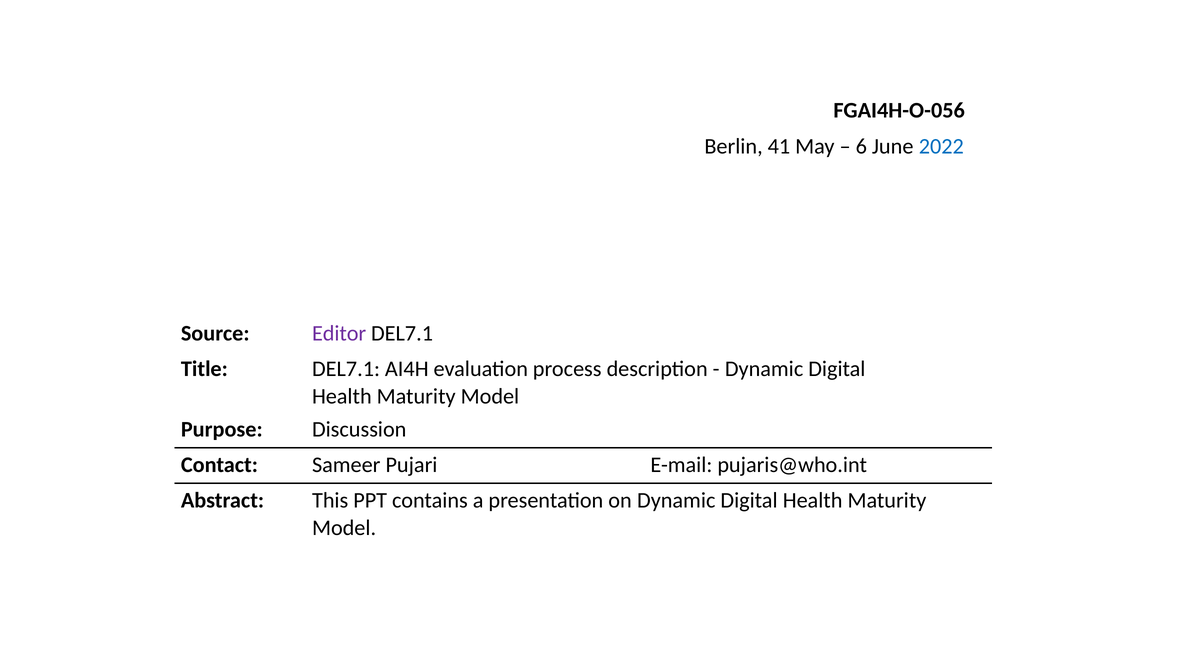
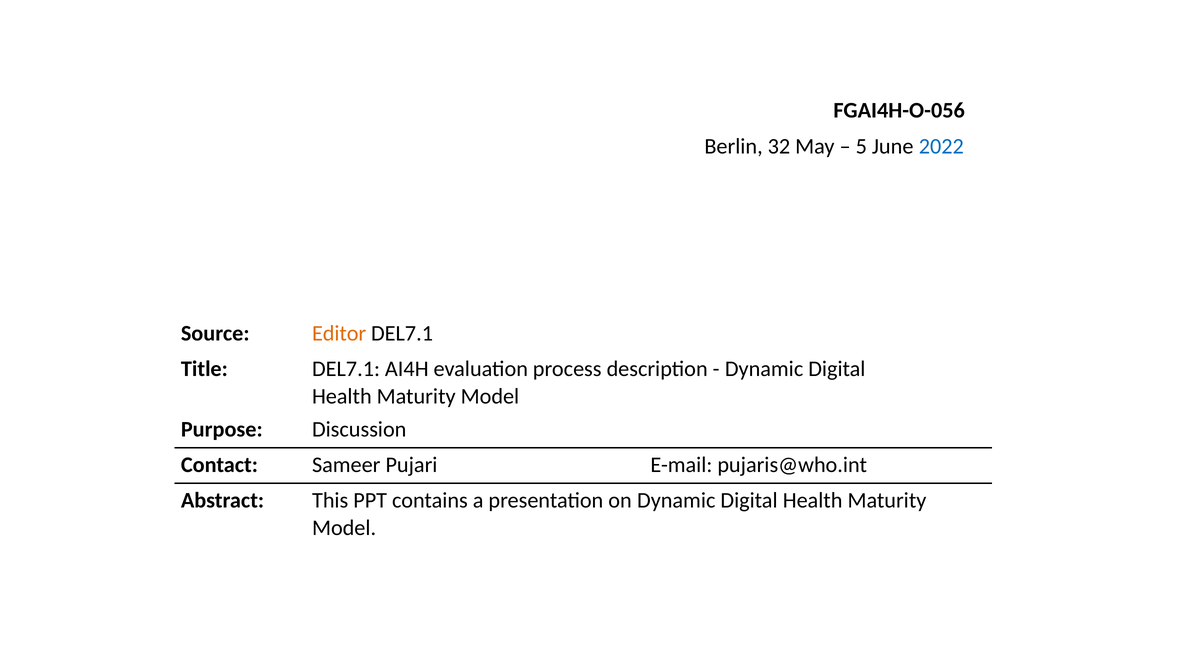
41: 41 -> 32 (779, 146)
6: 6 -> 5 (861, 146)
Editor colour: purple -> orange (339, 333)
